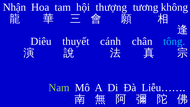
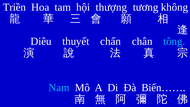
Nhận: Nhận -> Triền (14, 7)
cánh: cánh -> chấn (111, 41)
Nam colour: light green -> light blue (59, 88)
Liễu……: Liễu…… -> Biến…… (163, 88)
